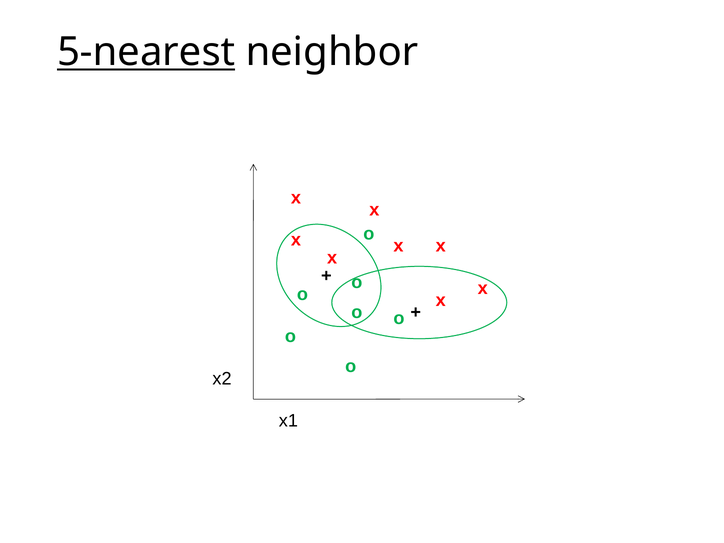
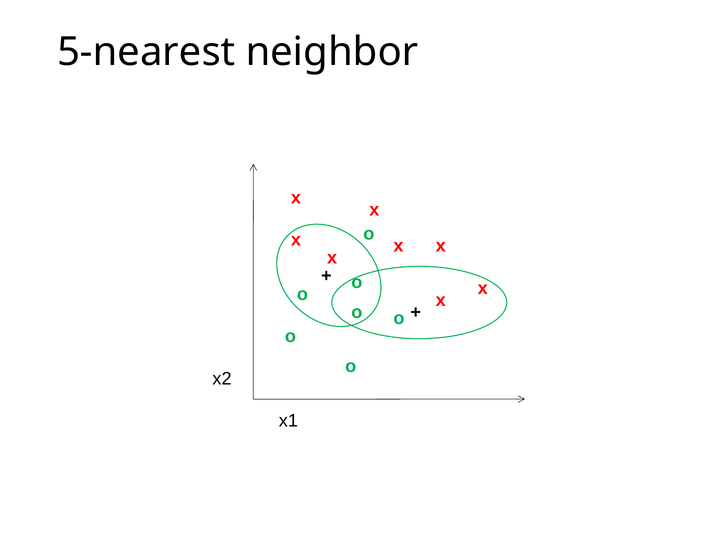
5-nearest underline: present -> none (146, 52)
